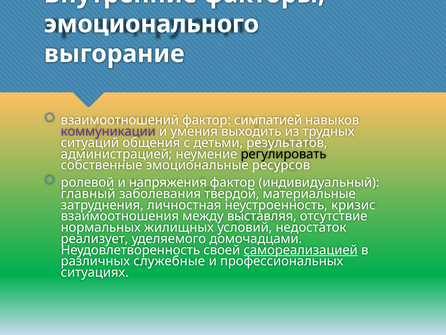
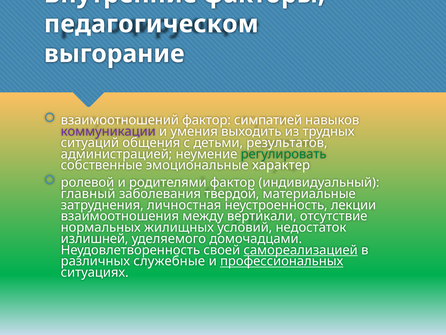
эмоционального: эмоционального -> педагогическом (151, 24)
регулировать colour: black -> green (284, 154)
ресурсов: ресурсов -> характер (281, 165)
напряжения: напряжения -> родителями (168, 182)
кризис: кризис -> лекции (354, 205)
выставляя: выставляя -> вертикали (262, 216)
реализует: реализует -> излишней (95, 238)
профессиональных underline: none -> present (282, 261)
